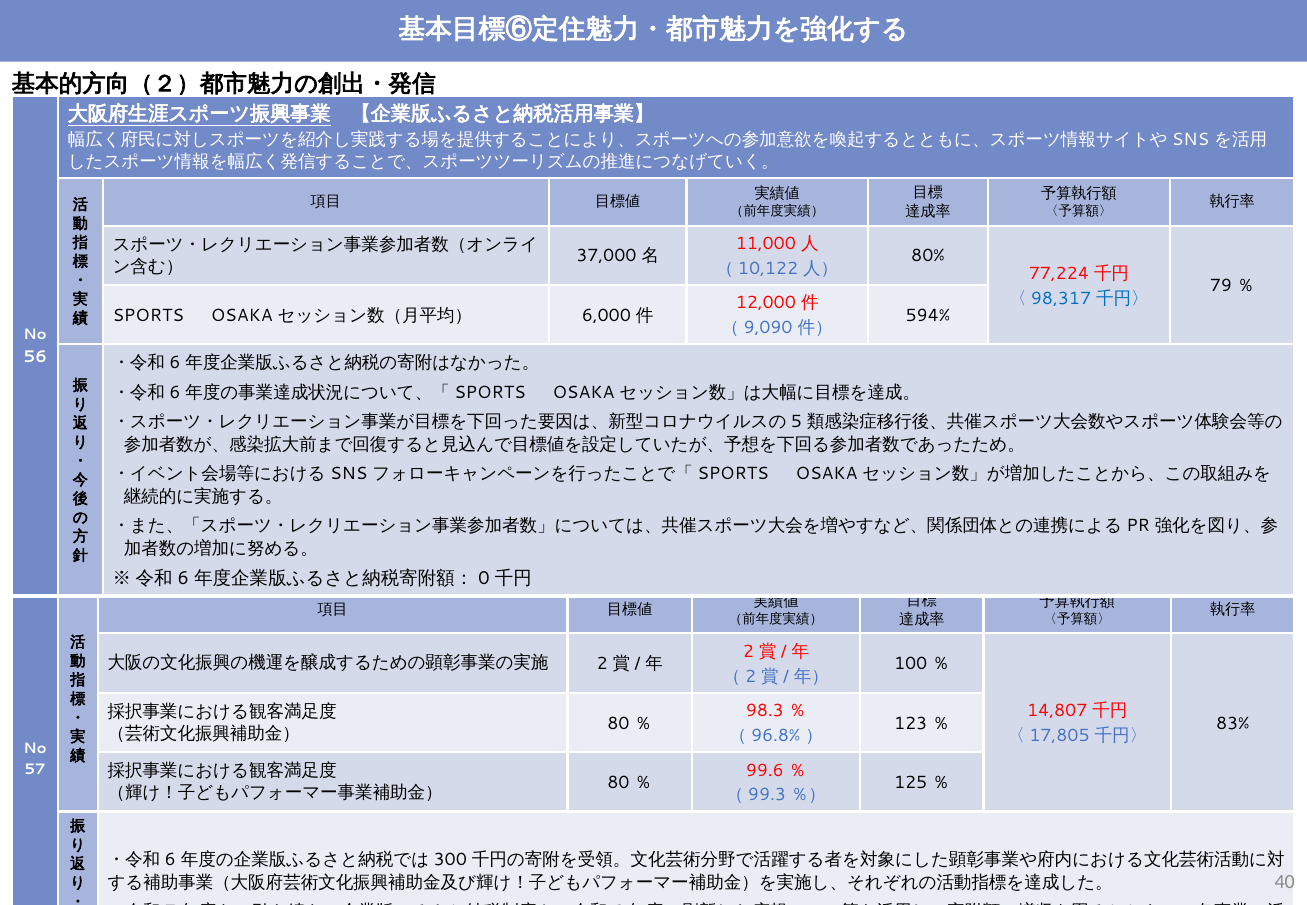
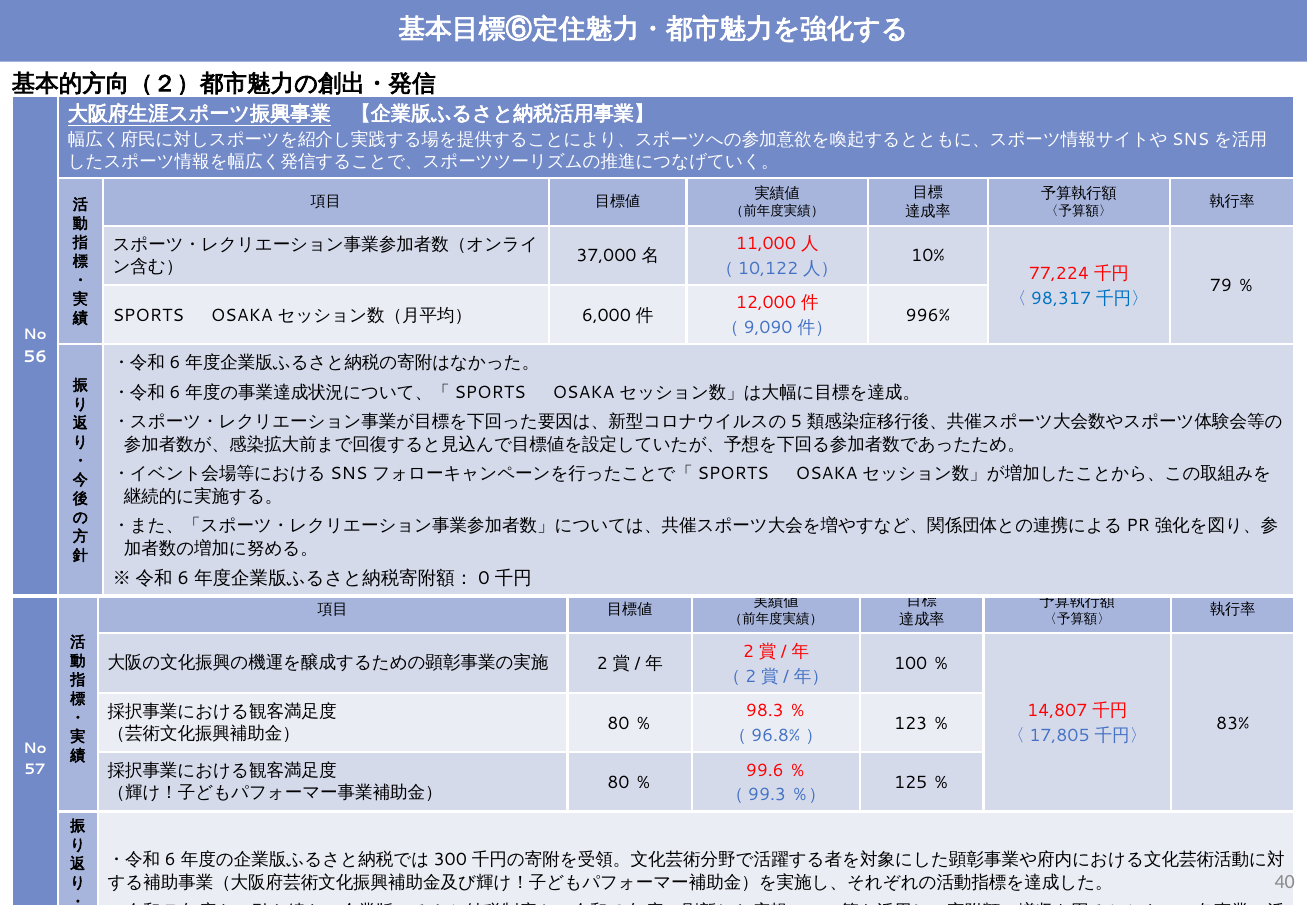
80%: 80% -> 10% (928, 256)
594%: 594% -> 996% (928, 315)
